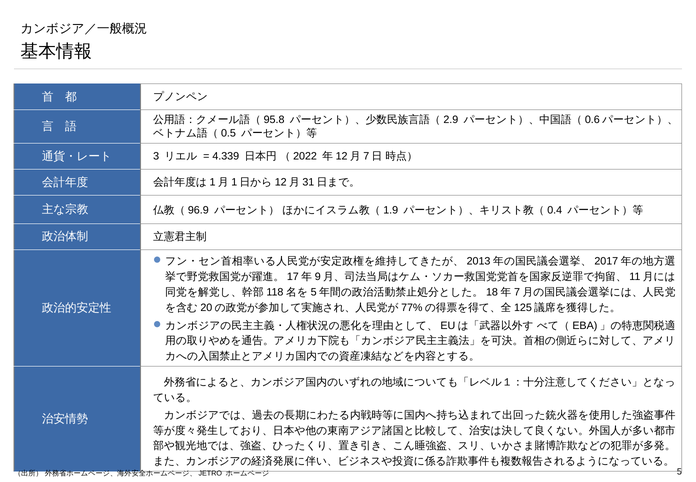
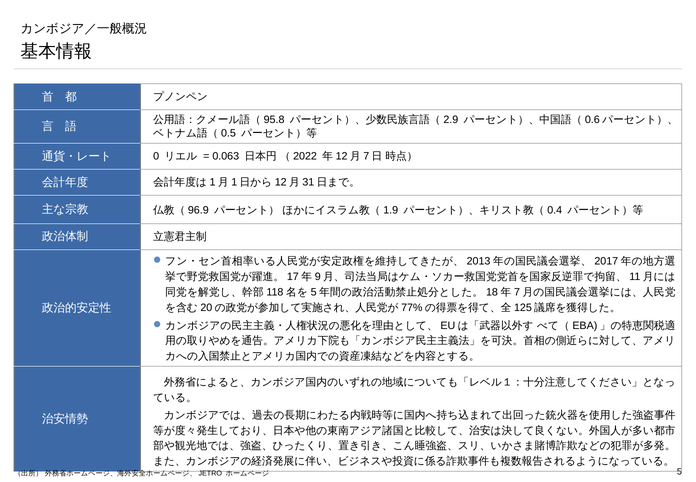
3: 3 -> 0 (156, 156)
4.339: 4.339 -> 0.063 (226, 156)
